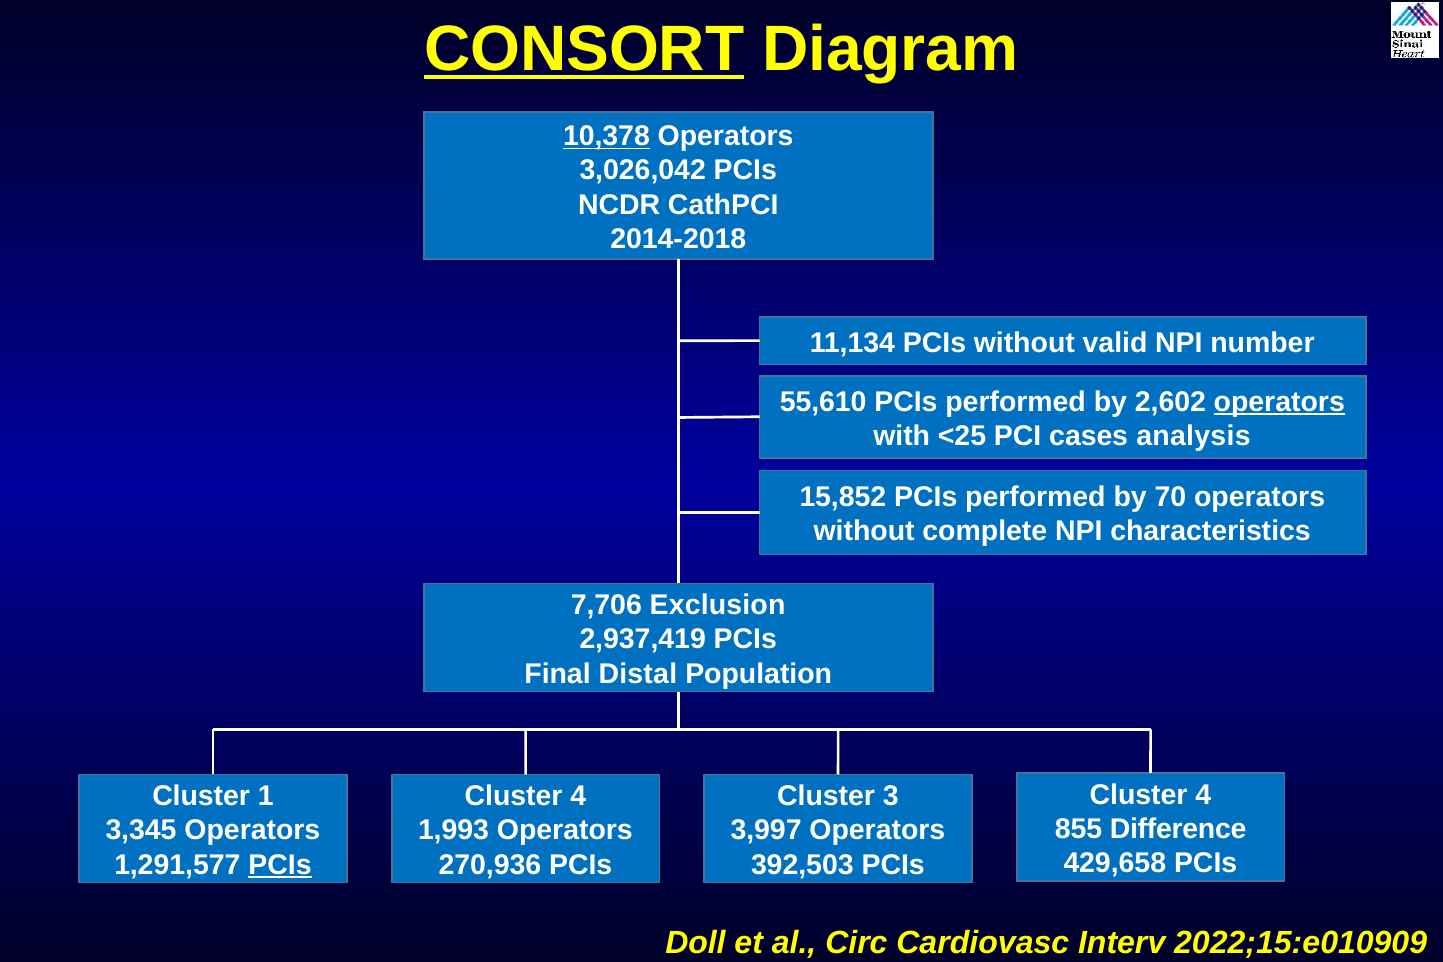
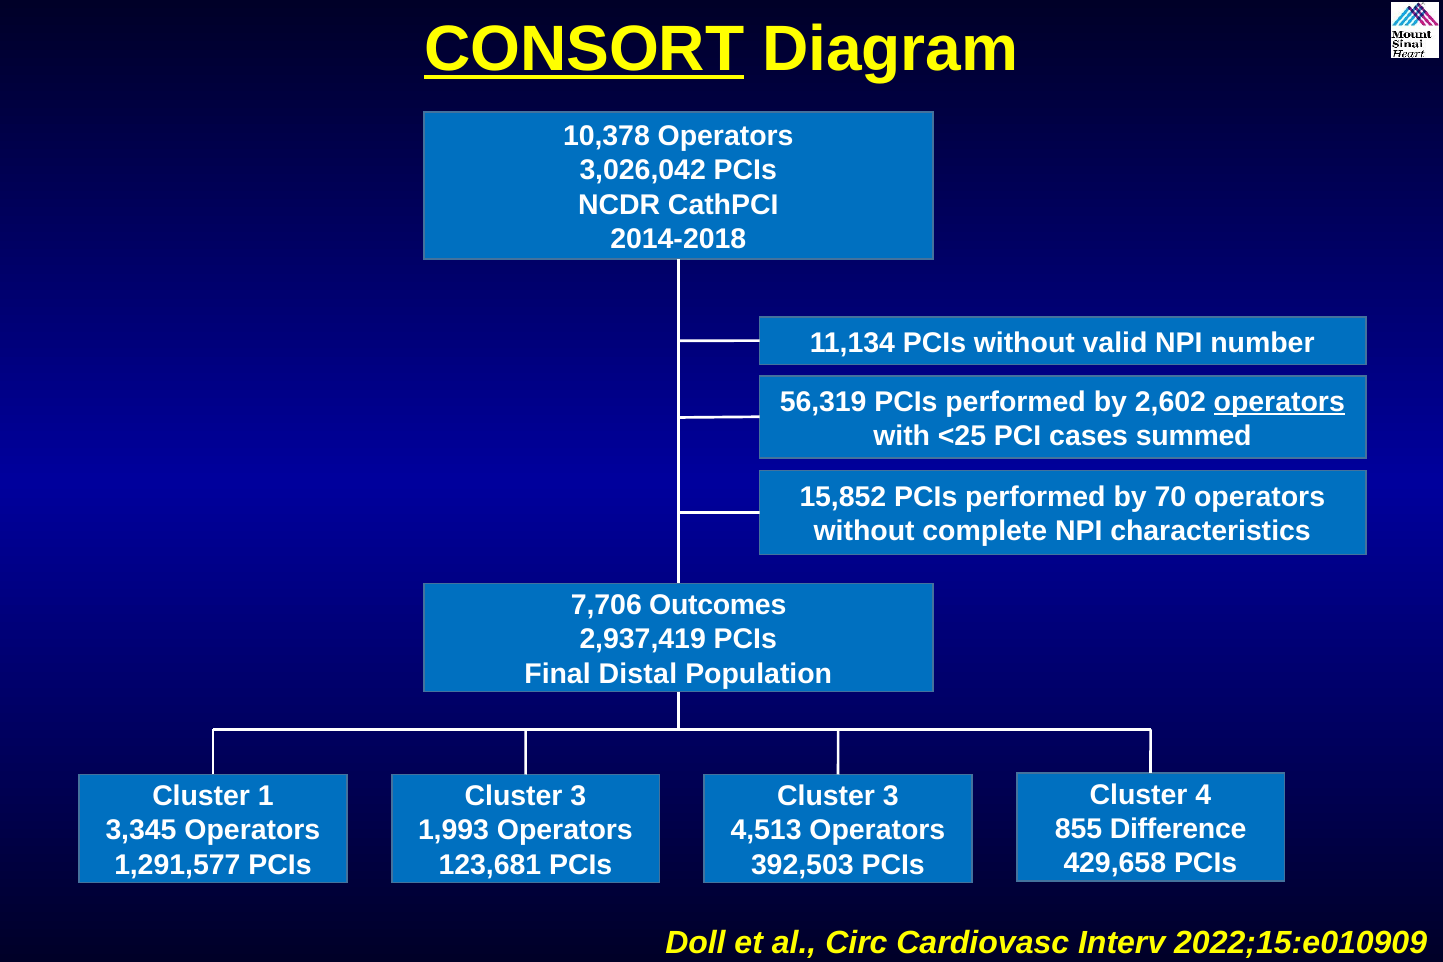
10,378 underline: present -> none (606, 136)
55,610: 55,610 -> 56,319 (823, 402)
analysis: analysis -> summed (1194, 436)
Exclusion: Exclusion -> Outcomes (718, 605)
4: 4 -> 3 (578, 796)
3,997: 3,997 -> 4,513 (766, 830)
PCIs underline: present -> none (280, 865)
270,936: 270,936 -> 123,681 (490, 865)
